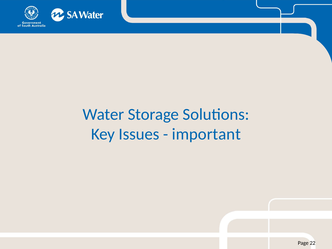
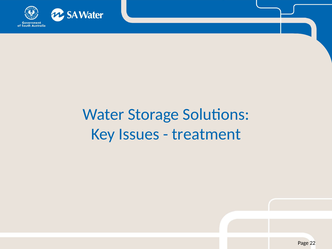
important: important -> treatment (206, 134)
